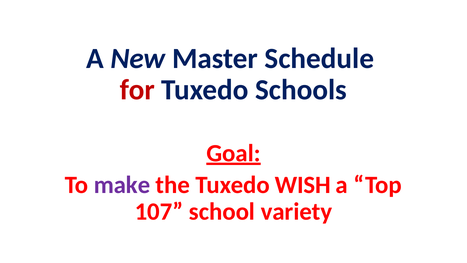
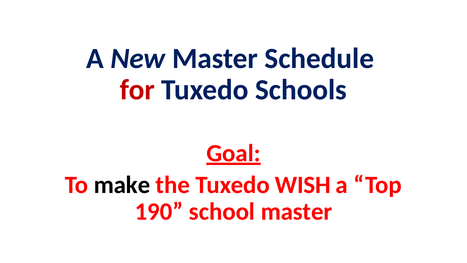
make colour: purple -> black (122, 185)
107: 107 -> 190 (159, 211)
school variety: variety -> master (296, 211)
